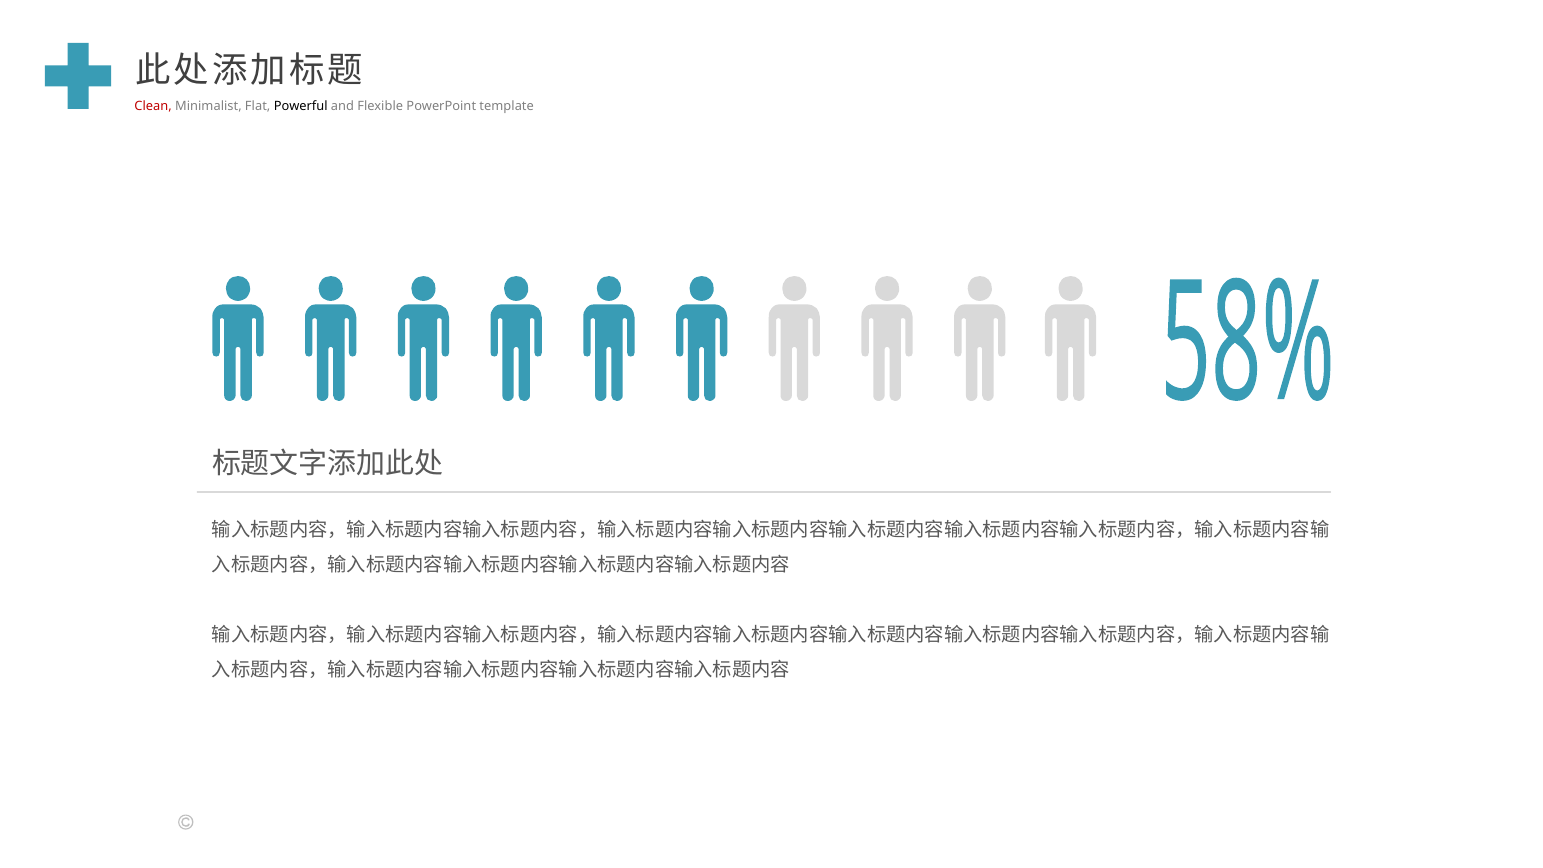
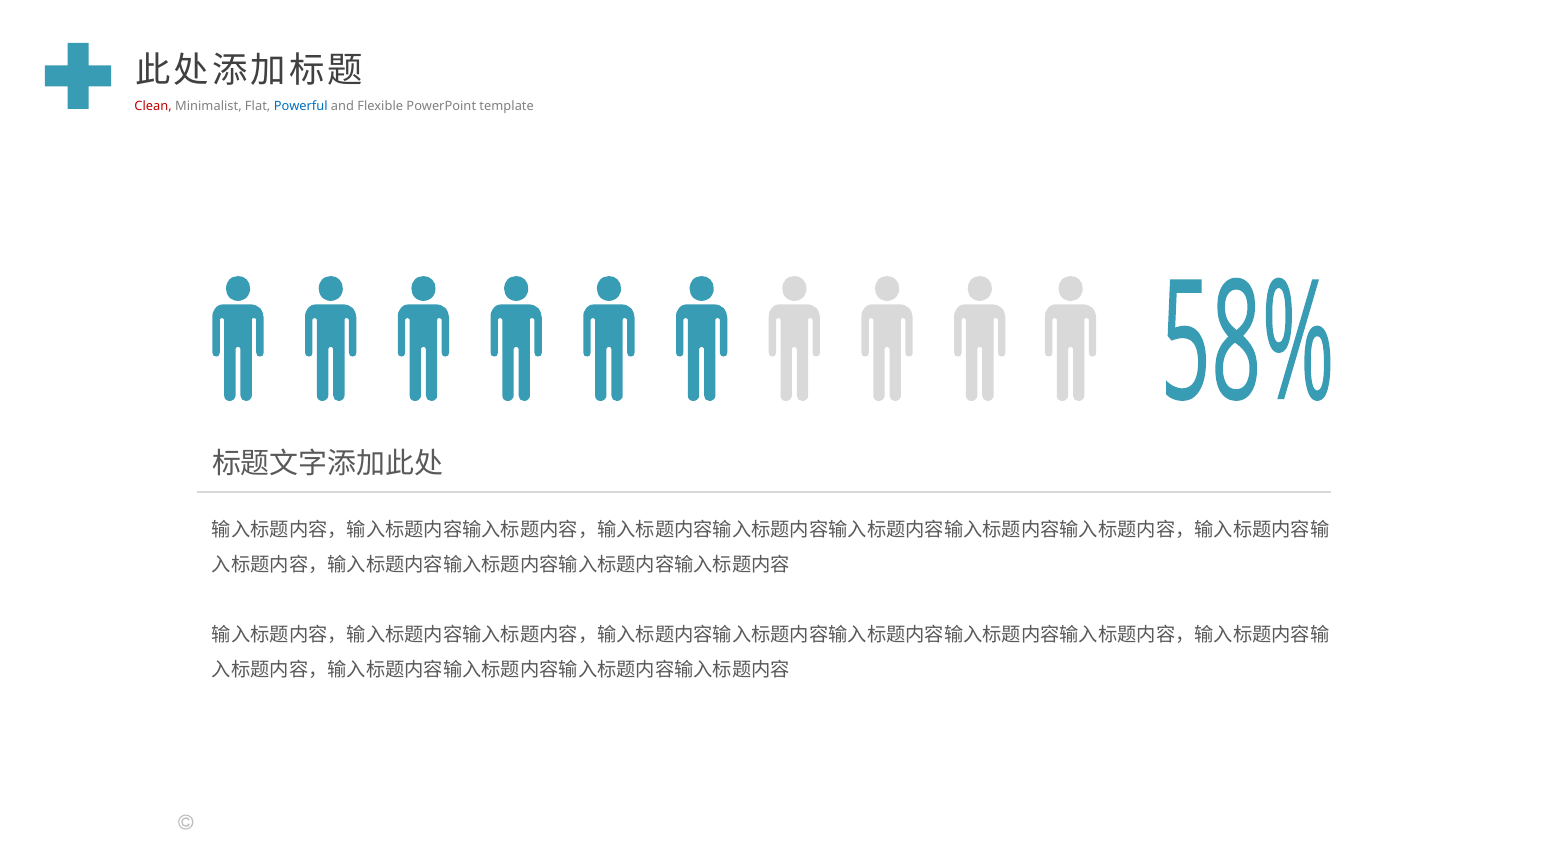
Powerful colour: black -> blue (301, 106)
